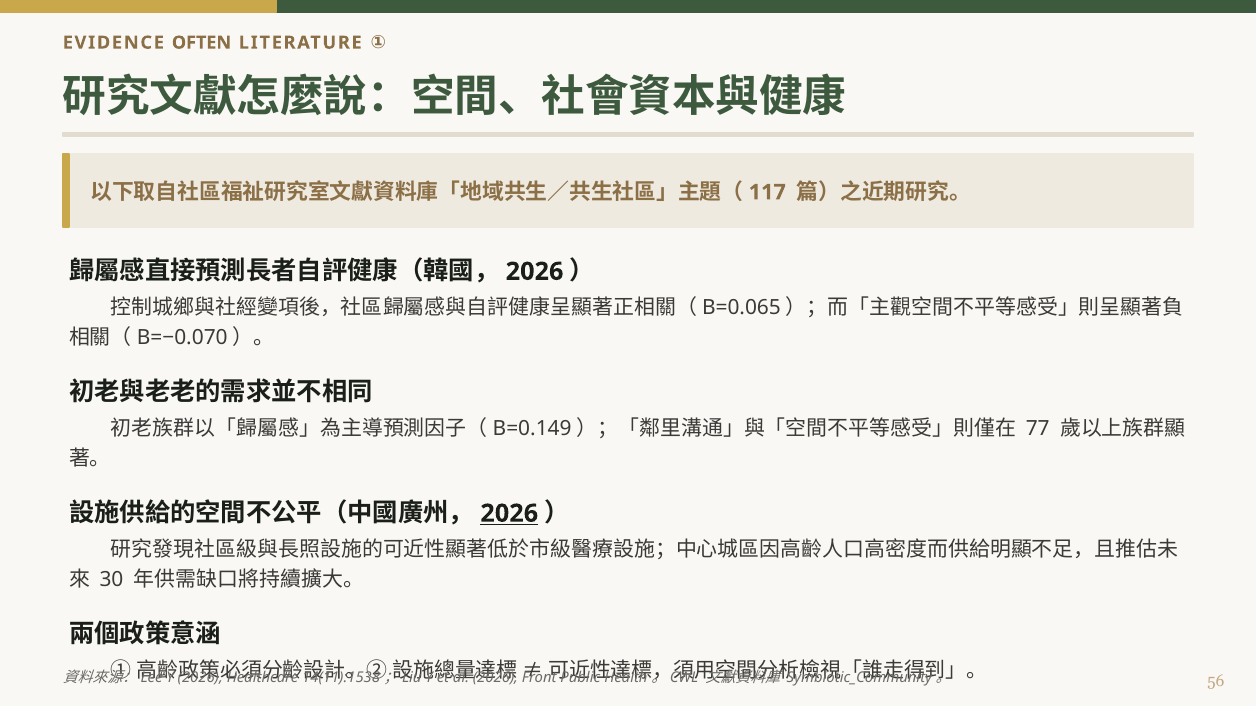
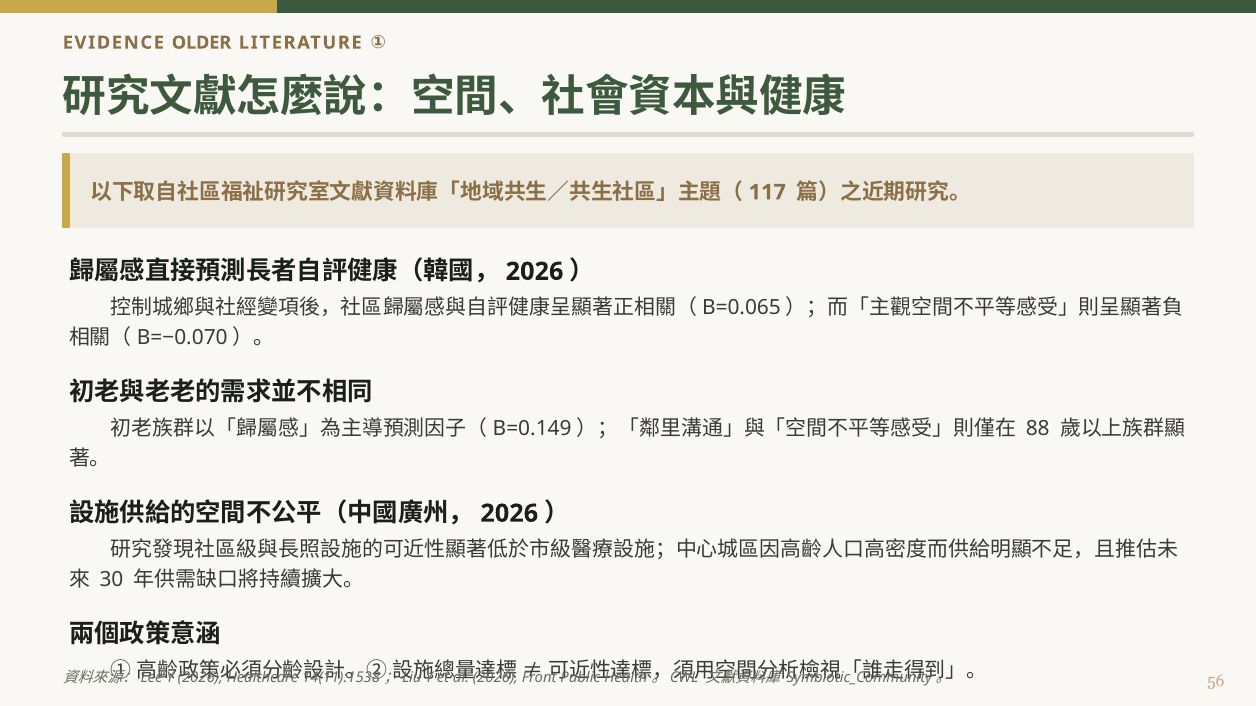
OFTEN: OFTEN -> OLDER (202, 43)
77: 77 -> 88 (1038, 429)
2026 underline: present -> none (509, 514)
